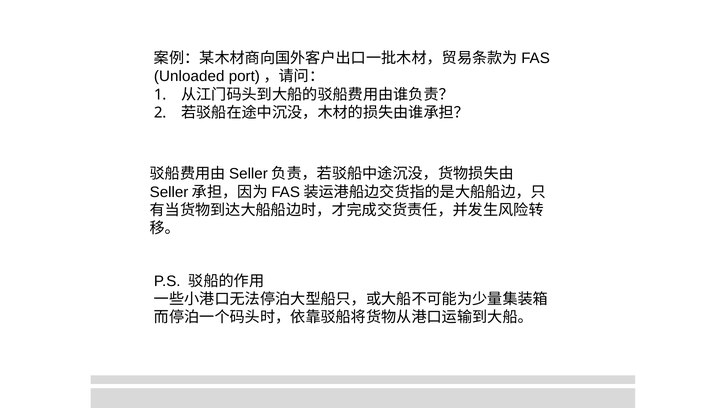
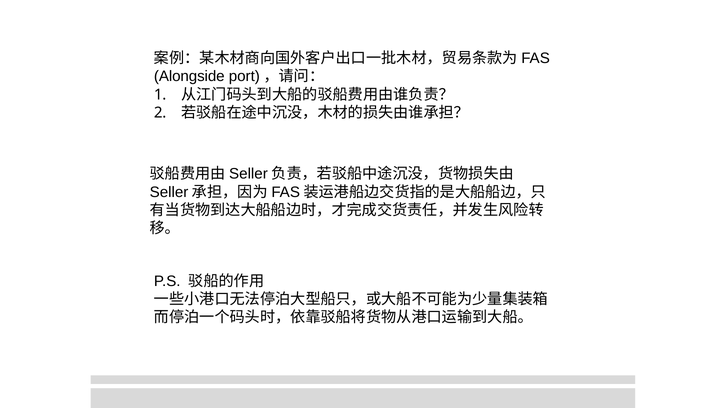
Unloaded: Unloaded -> Alongside (189, 77)
